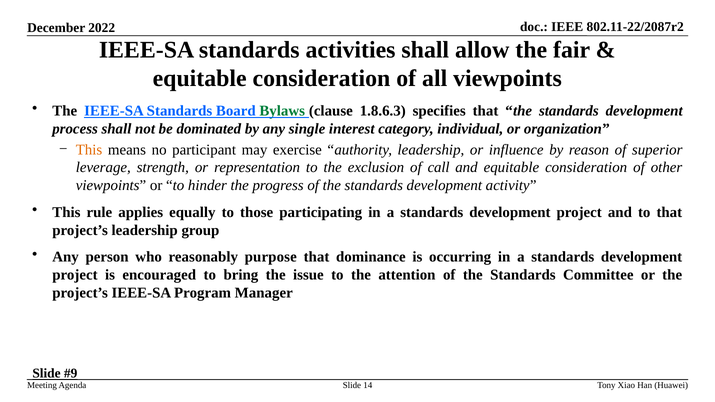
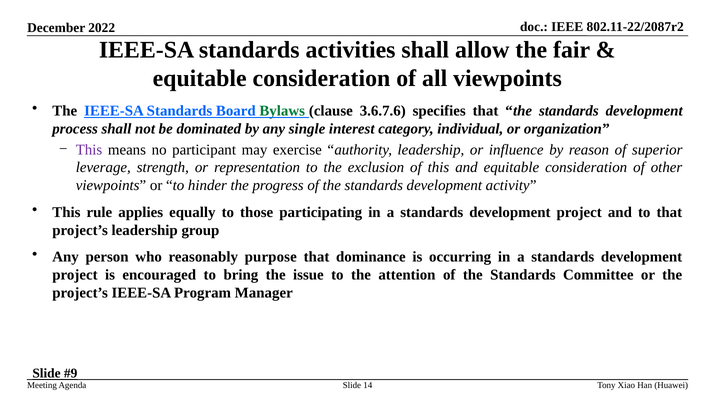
1.8.6.3: 1.8.6.3 -> 3.6.7.6 (383, 111)
This colour: orange -> purple (89, 150)
of call: call -> this (438, 168)
